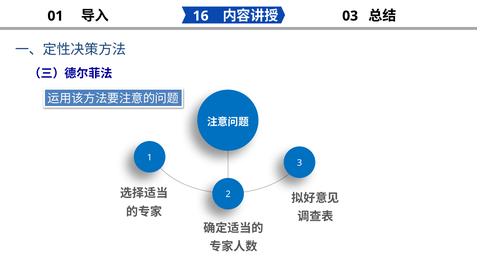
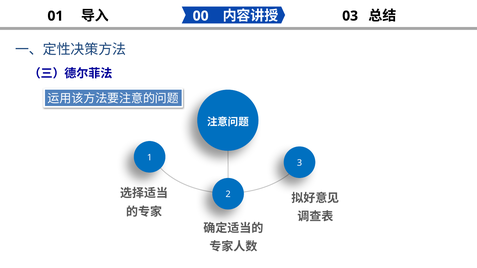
16: 16 -> 00 (201, 16)
